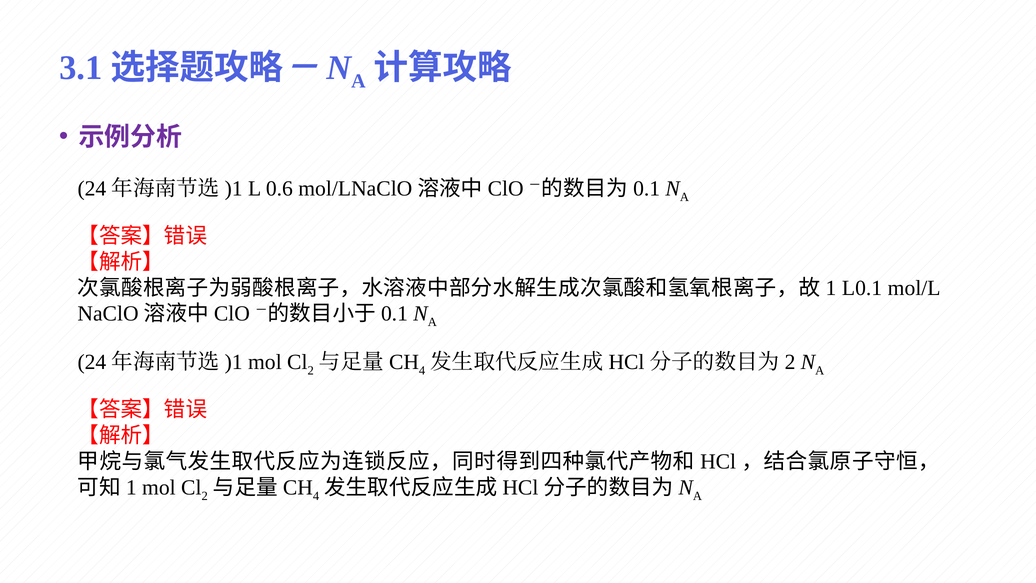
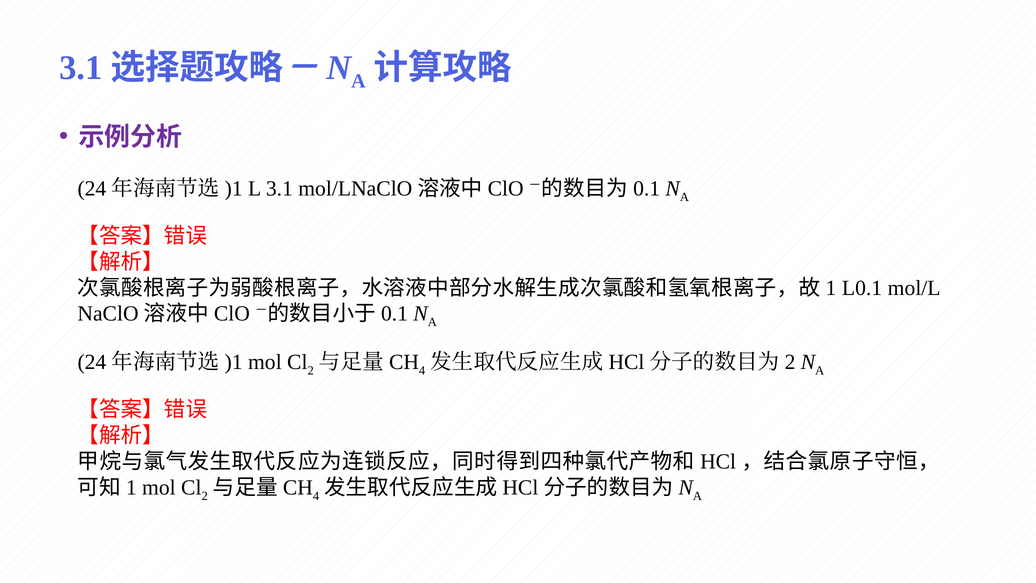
L 0.6: 0.6 -> 3.1 (279, 188)
